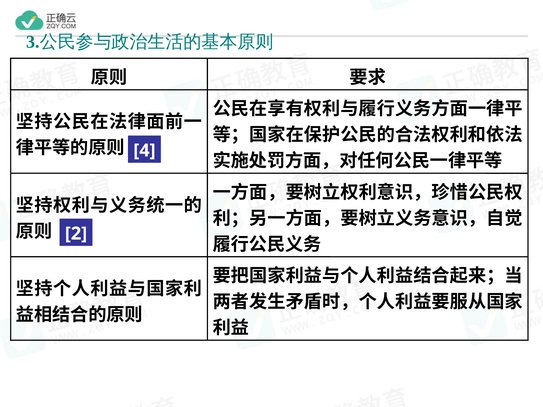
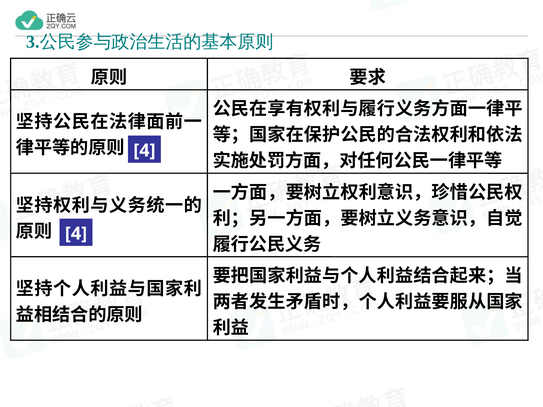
2: 2 -> 4 (76, 234)
